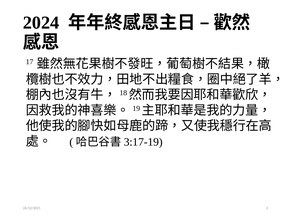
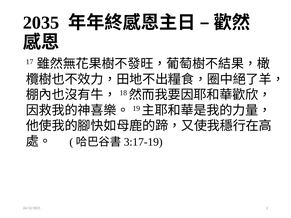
2024: 2024 -> 2035 (41, 23)
